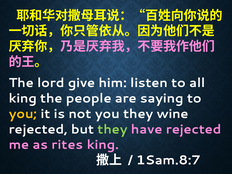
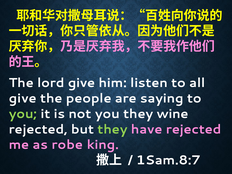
king: king -> give (23, 98)
you colour: yellow -> light green (23, 114)
rites: rites -> robe (67, 145)
